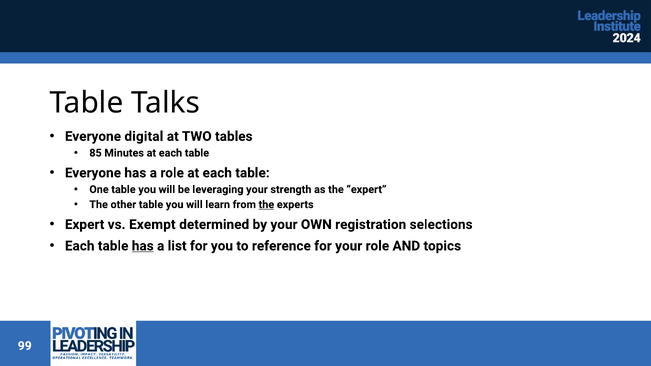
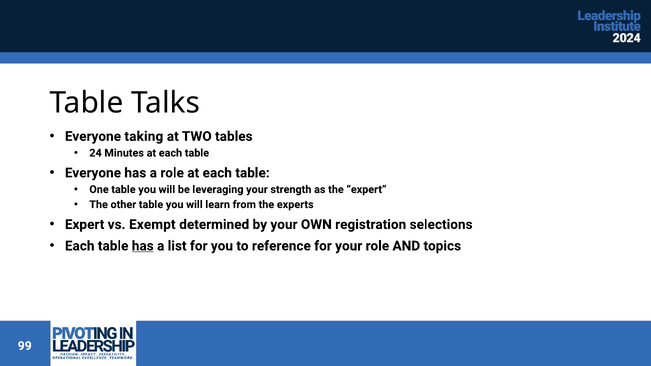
digital: digital -> taking (144, 136)
85: 85 -> 24 (96, 153)
the underline: present -> none (266, 205)
